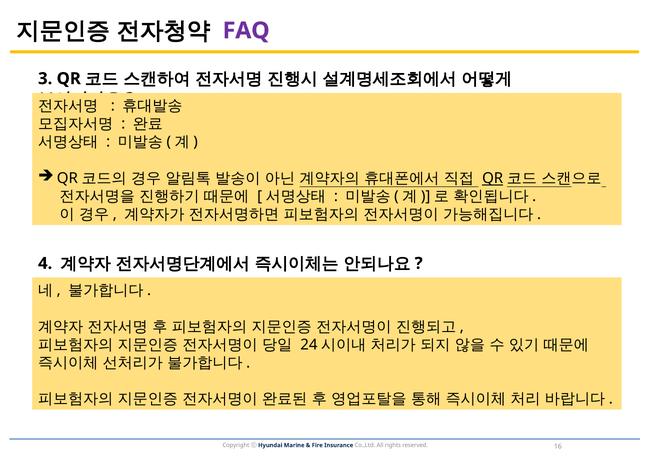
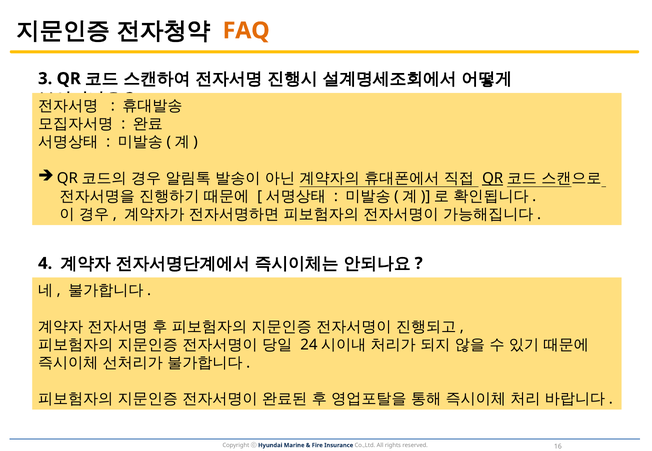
FAQ colour: purple -> orange (246, 31)
